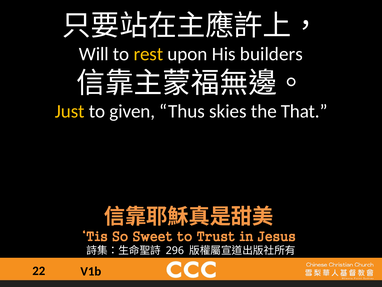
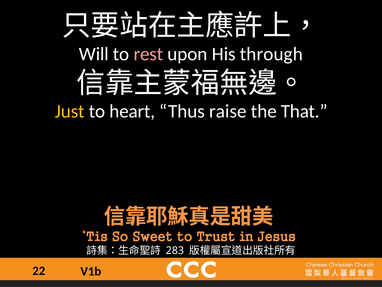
rest colour: yellow -> pink (148, 54)
builders: builders -> through (271, 54)
given: given -> heart (132, 111)
skies: skies -> raise (228, 111)
296: 296 -> 283 (175, 250)
